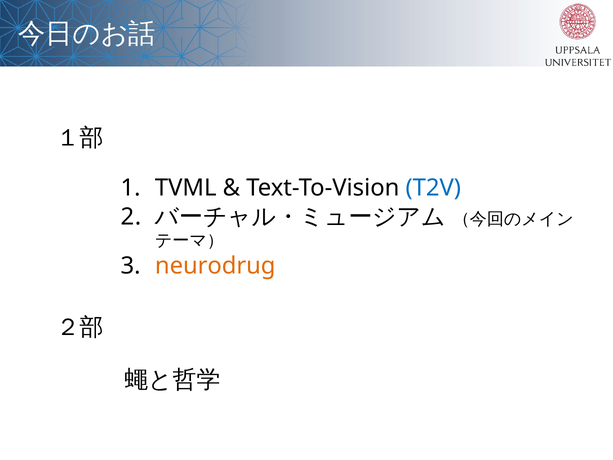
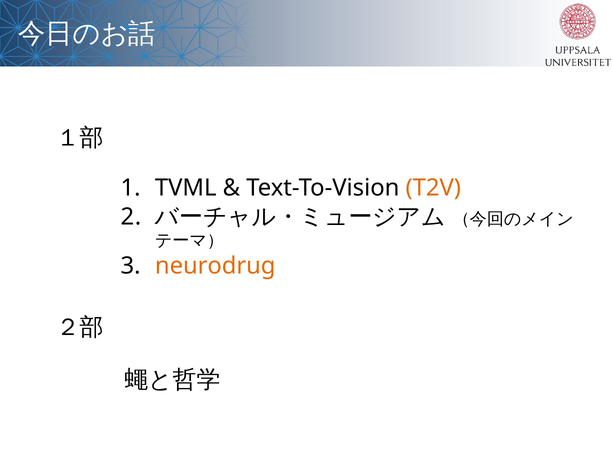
T2V colour: blue -> orange (433, 188)
